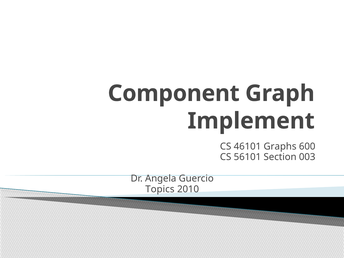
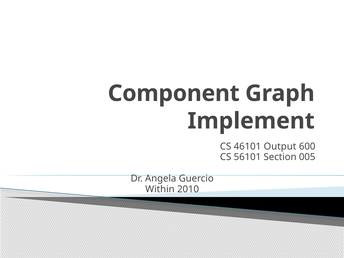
Graphs: Graphs -> Output (280, 146)
003: 003 -> 005 (307, 157)
Topics: Topics -> Within (160, 189)
